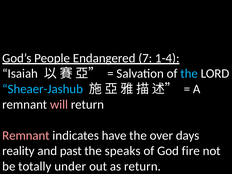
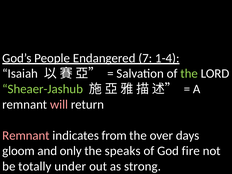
the colour: light blue -> light green (189, 74)
Sheaer-Jashub colour: light blue -> light green (43, 89)
have: have -> from (114, 135)
reality: reality -> gloom (18, 151)
past: past -> only (71, 151)
as return: return -> strong (143, 166)
